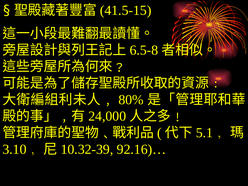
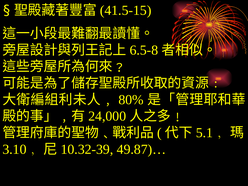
92.16)…: 92.16)… -> 49.87)… (141, 149)
